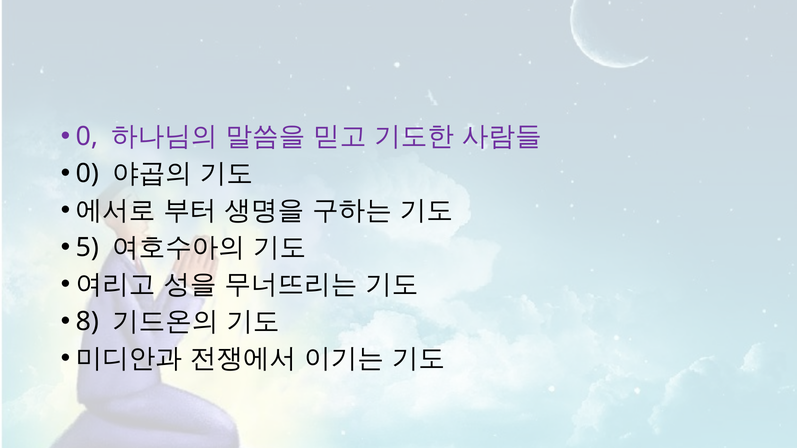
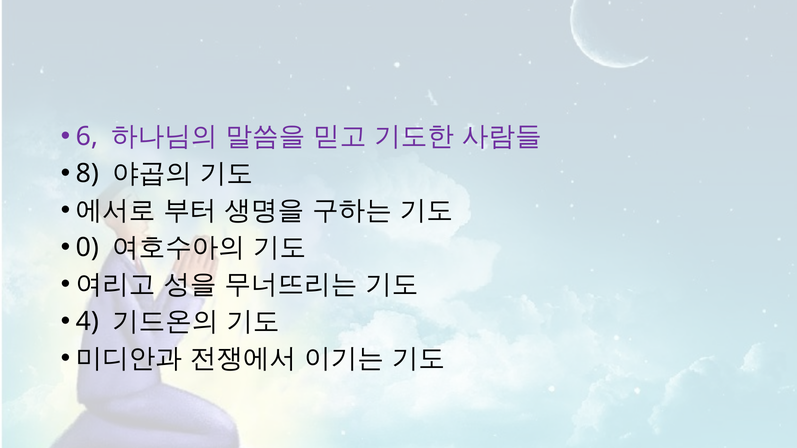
0: 0 -> 6 (87, 137)
0: 0 -> 8 (87, 174)
5: 5 -> 0 (87, 248)
8: 8 -> 4 (87, 322)
